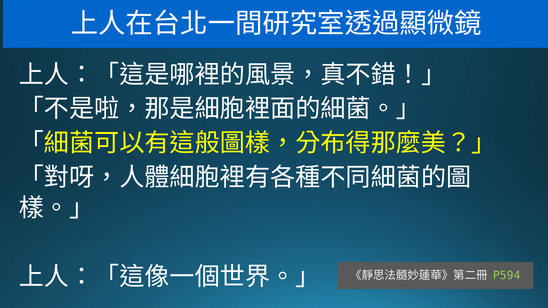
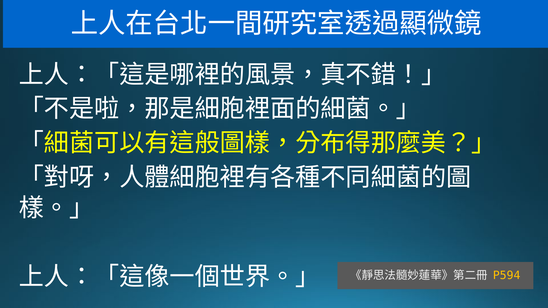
P594 colour: light green -> yellow (507, 276)
